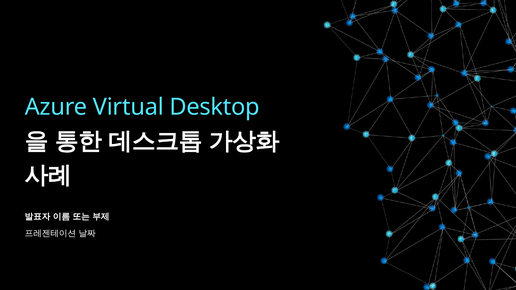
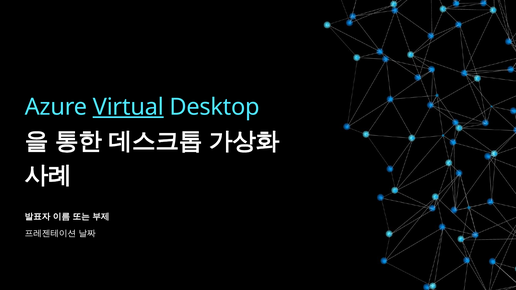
Virtual underline: none -> present (128, 107)
